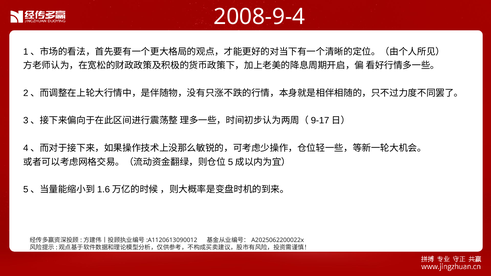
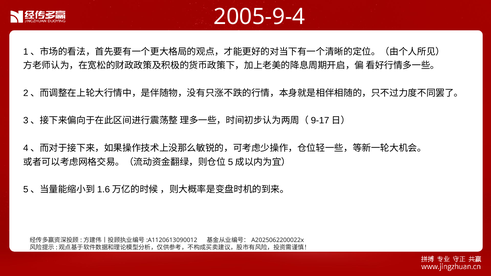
2008-9-4: 2008-9-4 -> 2005-9-4 (259, 17)
